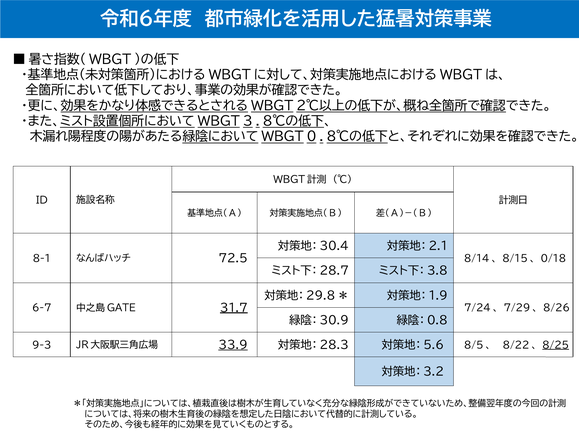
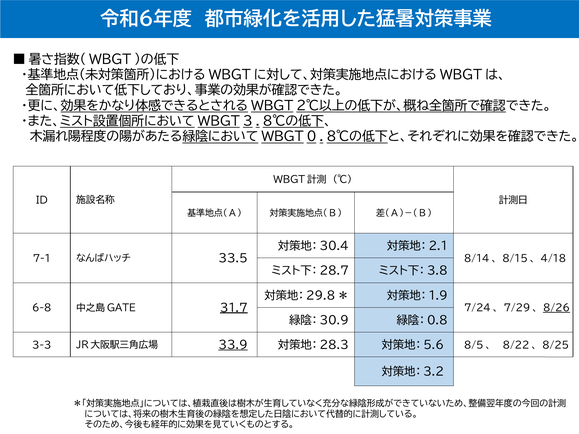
8-1: 8-1 -> 7-1 (42, 259)
72.5: 72.5 -> 33.5 (233, 259)
0/18: 0/18 -> 4/18 (553, 259)
6-7: 6-7 -> 6-8 (42, 308)
8/26 underline: none -> present (556, 308)
9-3: 9-3 -> 3-3 (42, 345)
8/25 underline: present -> none (556, 345)
